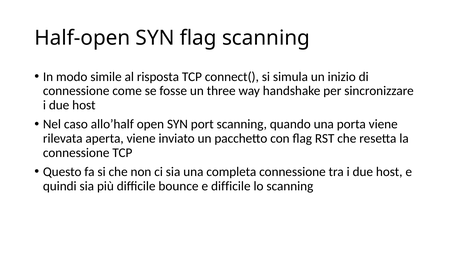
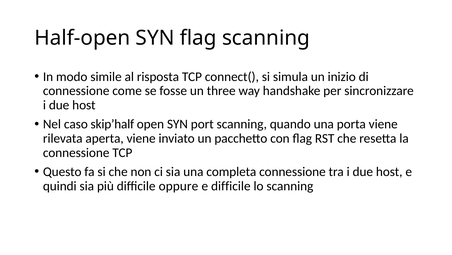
allo’half: allo’half -> skip’half (112, 124)
bounce: bounce -> oppure (178, 186)
